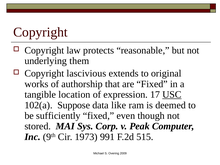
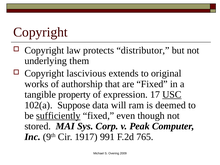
reasonable: reasonable -> distributor (143, 50)
location: location -> property (74, 95)
like: like -> will (119, 105)
sufficiently underline: none -> present (58, 116)
1973: 1973 -> 1917 (86, 137)
515: 515 -> 765 (145, 137)
